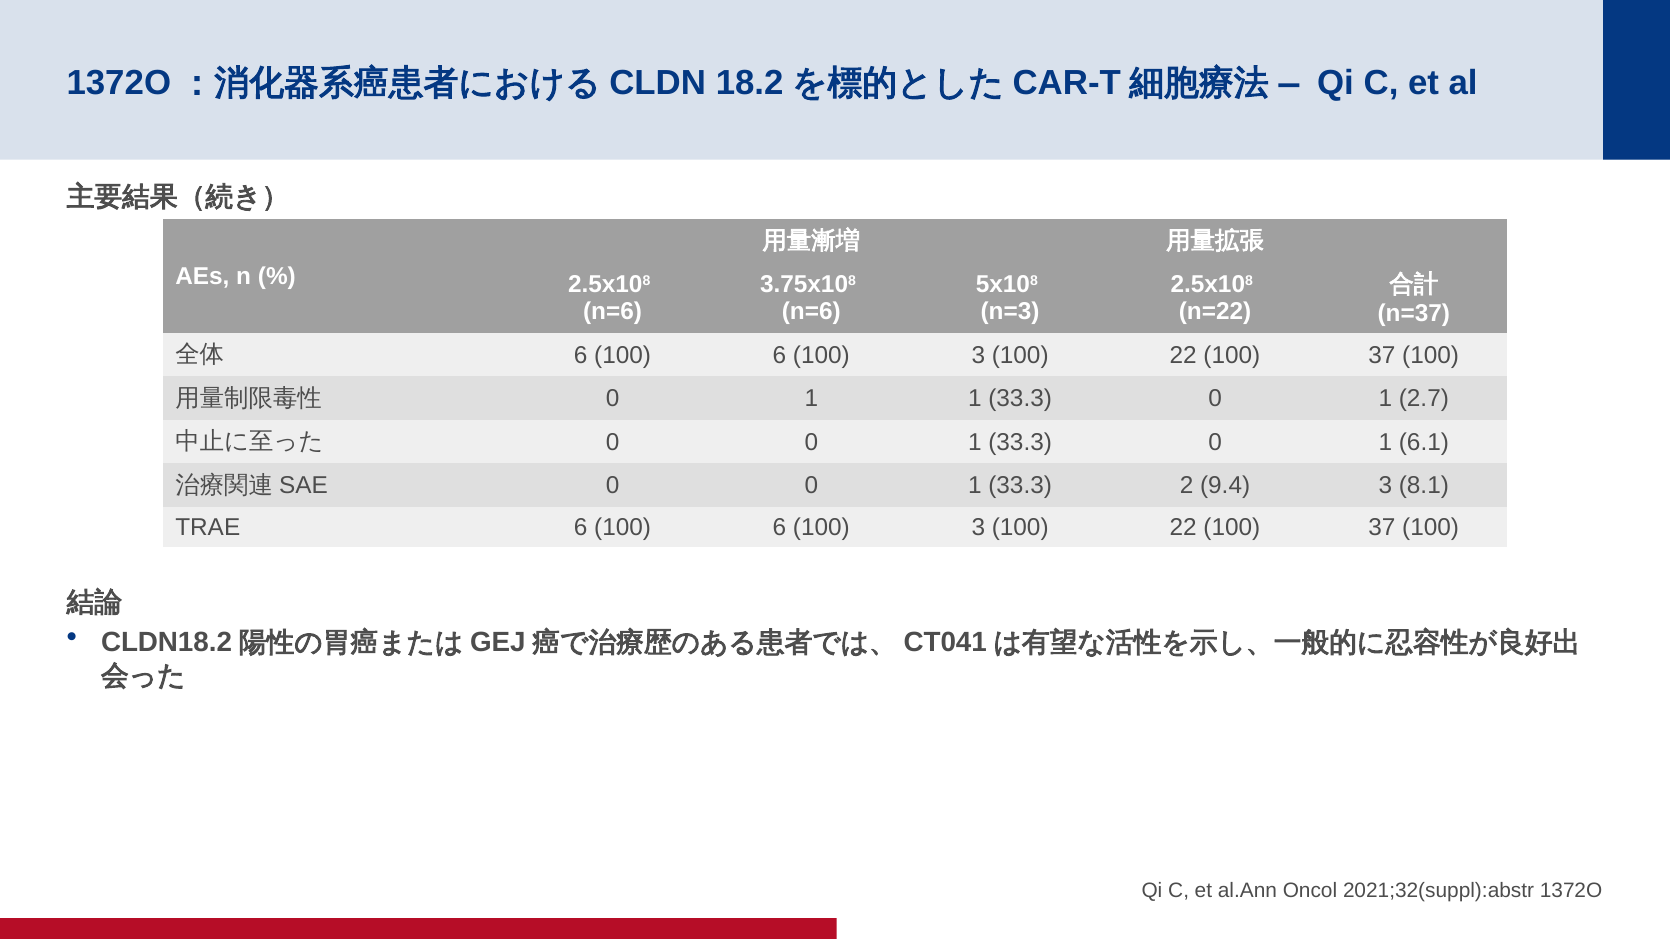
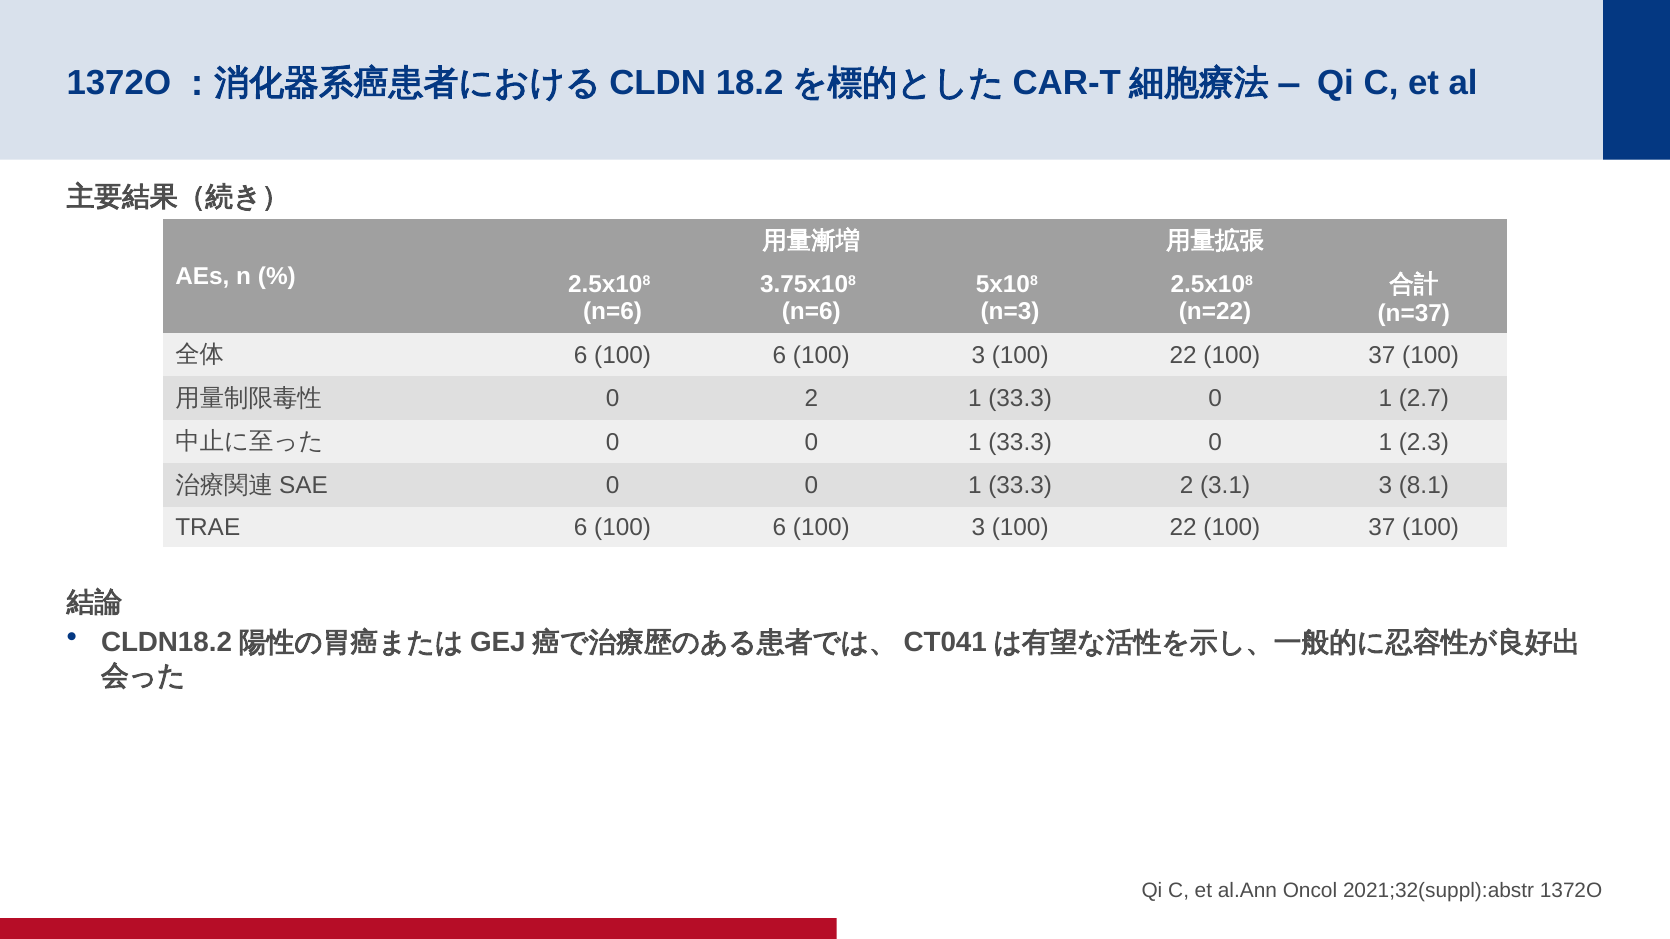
1: 1 -> 2 (811, 399)
6.1: 6.1 -> 2.3 (1424, 442)
9.4: 9.4 -> 3.1 (1225, 486)
